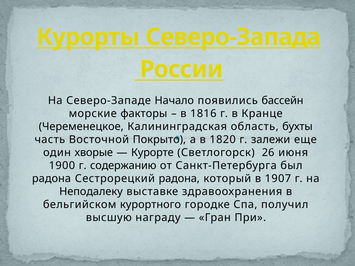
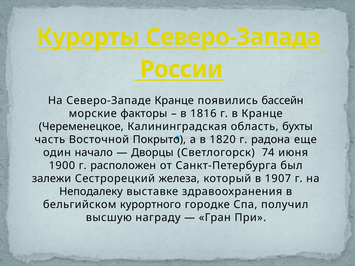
Северо-Западе Начало: Начало -> Кранце (174, 101)
залежи: залежи -> радона (271, 140)
хворые: хворые -> начало (94, 153)
Курорте: Курорте -> Дворцы (152, 153)
26: 26 -> 74 (268, 153)
содержанию: содержанию -> расположен (123, 166)
радона: радона -> залежи (51, 179)
Сестрорецкий радона: радона -> железа (179, 179)
